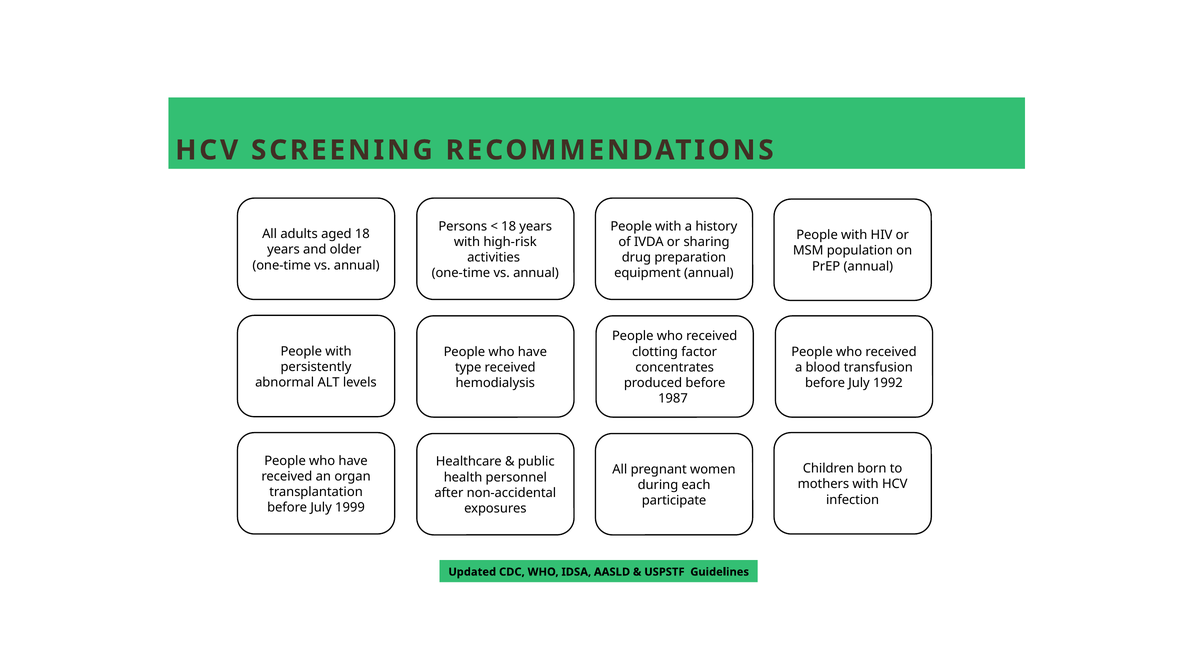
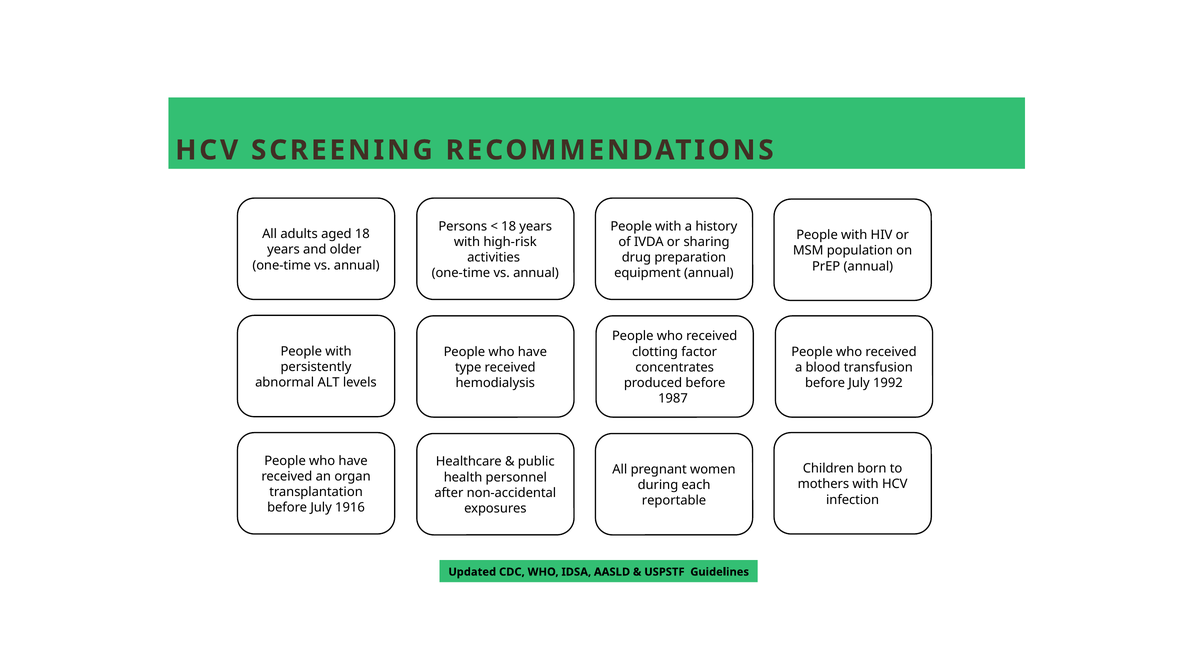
participate: participate -> reportable (674, 501)
1999: 1999 -> 1916 (350, 508)
